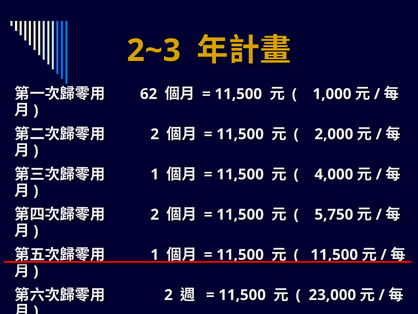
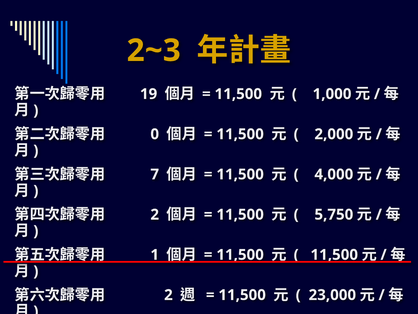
62: 62 -> 19 (149, 94)
2: 2 -> 0 (155, 134)
1: 1 -> 7 (155, 174)
